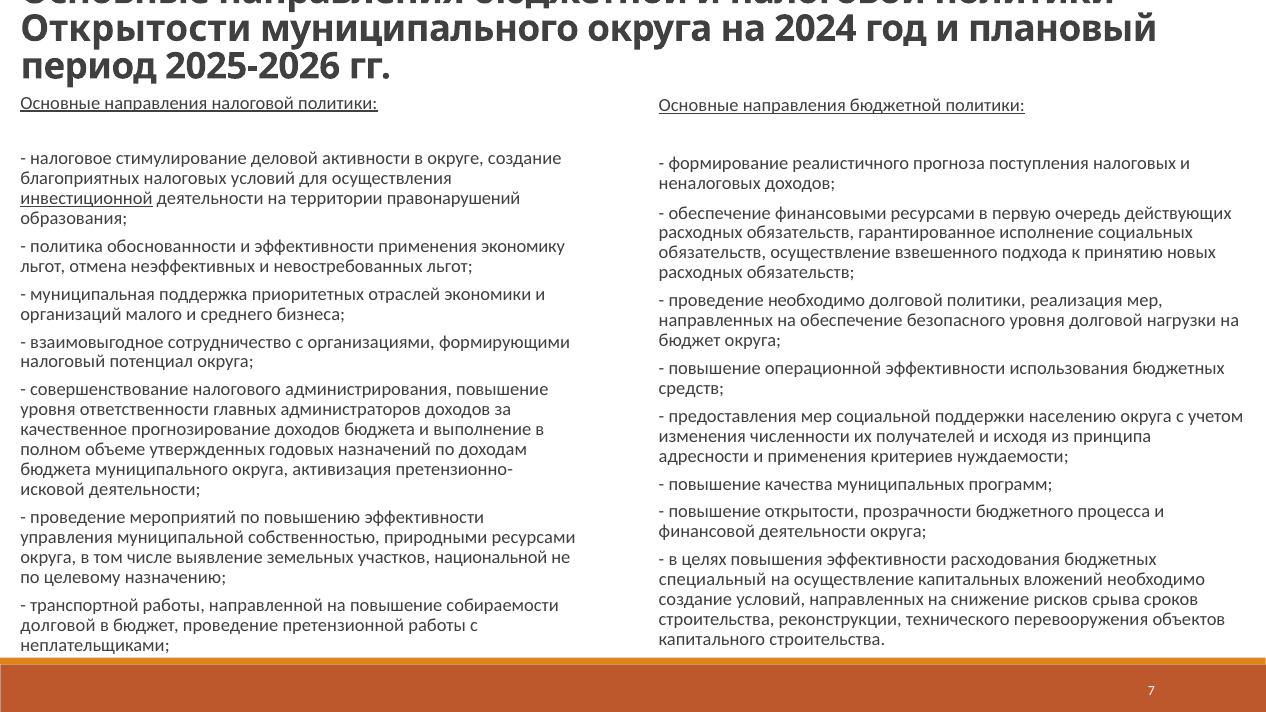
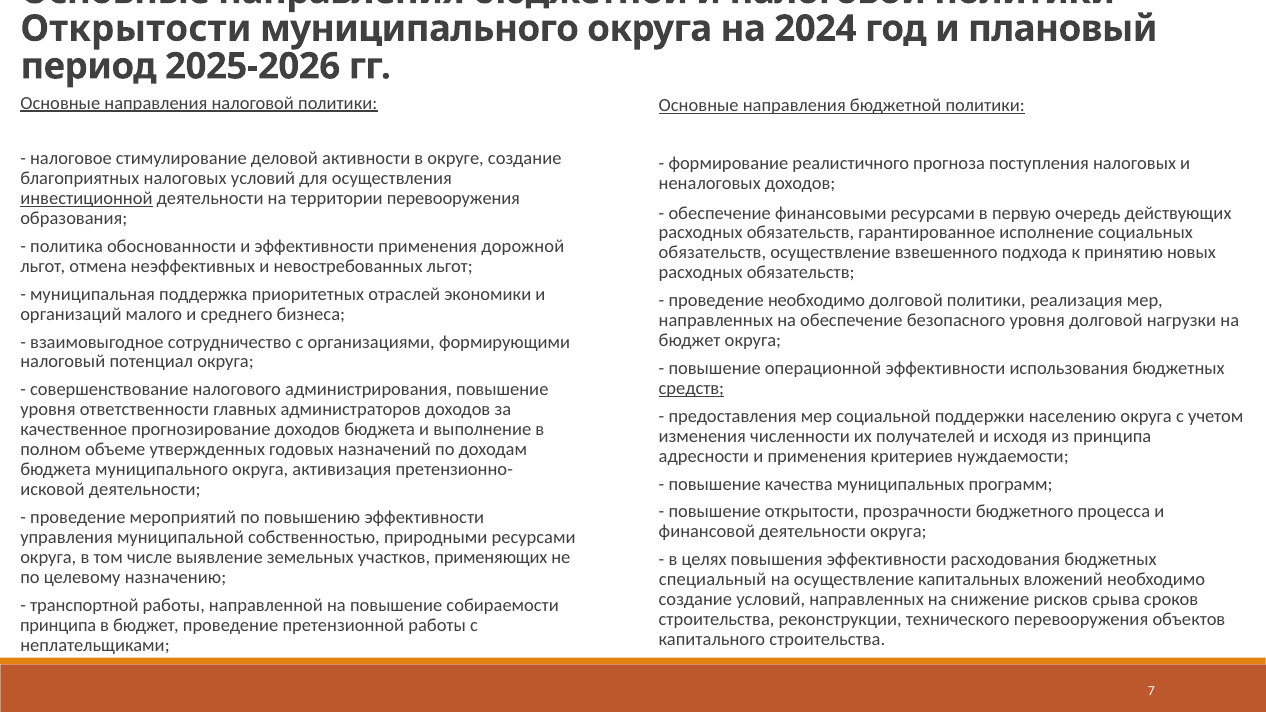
территории правонарушений: правонарушений -> перевооружения (453, 199)
экономику: экономику -> дорожной (523, 246)
средств underline: none -> present (691, 388)
национальной: национальной -> применяющих (491, 557)
долговой: долговой -> принципа (58, 625)
